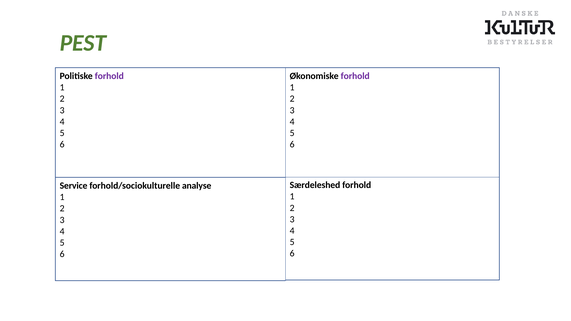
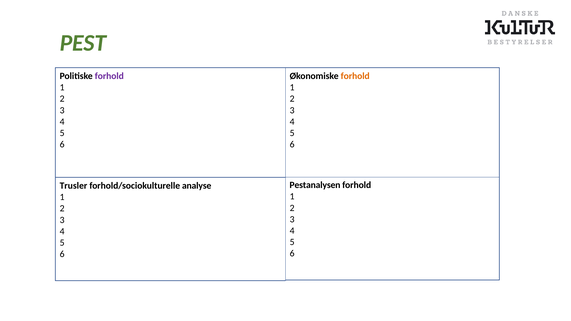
forhold colour: purple -> orange (355, 76)
Særdeleshed: Særdeleshed -> Pestanalysen (315, 185)
Service: Service -> Trusler (73, 186)
